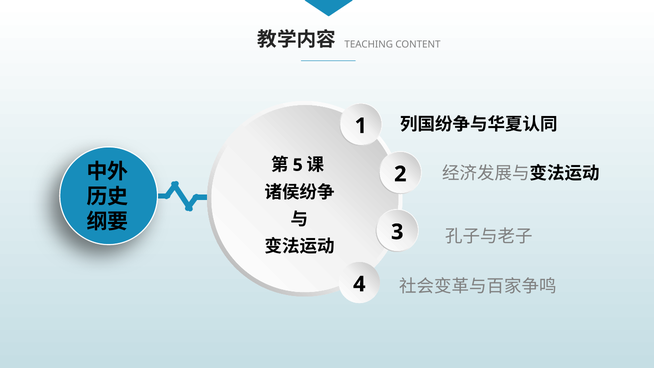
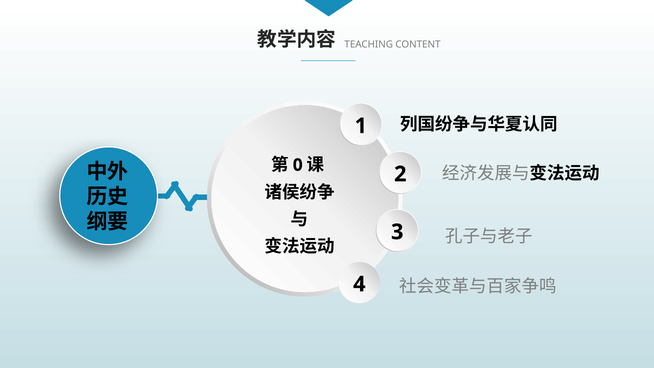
5: 5 -> 0 (298, 165)
